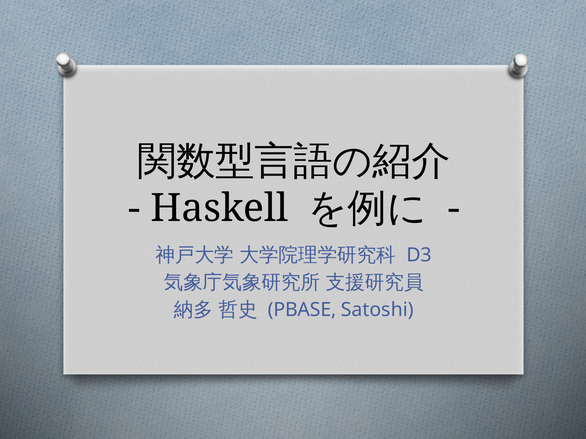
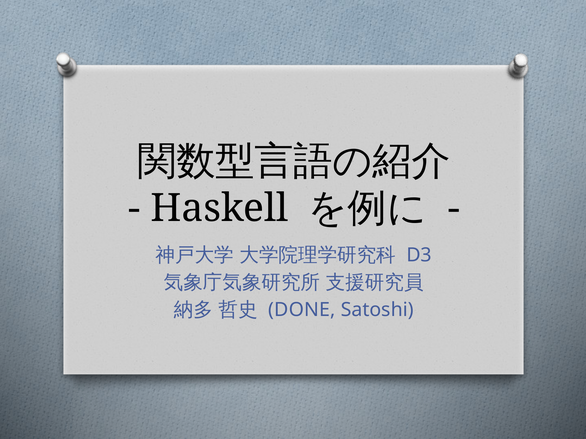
PBASE: PBASE -> DONE (302, 310)
